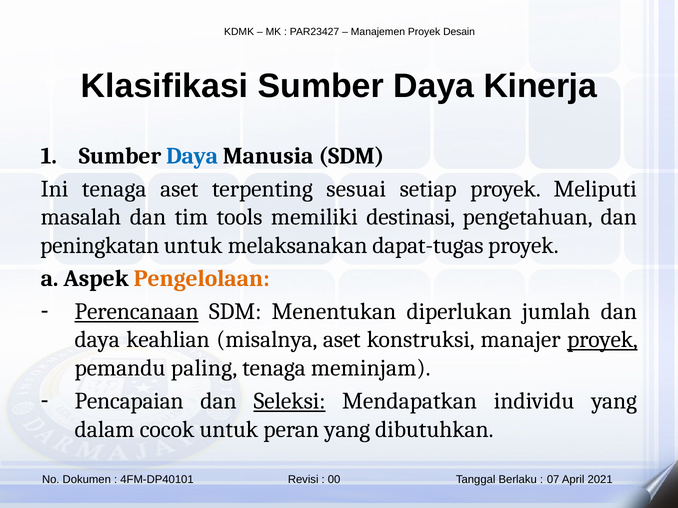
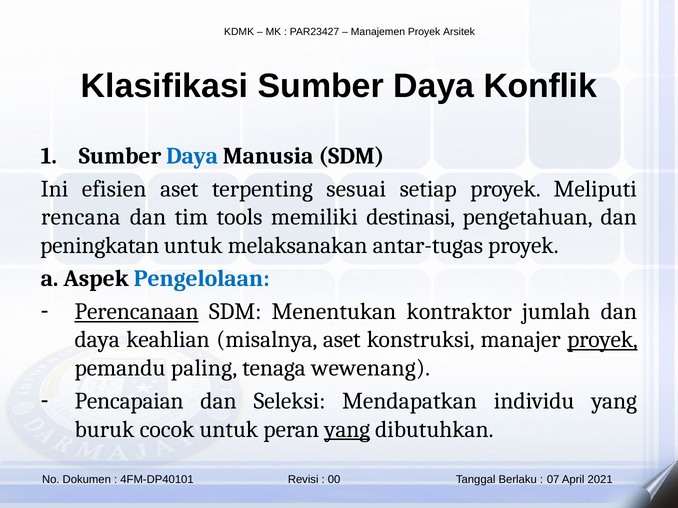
Desain: Desain -> Arsitek (459, 32)
Kinerja: Kinerja -> Konflik (540, 86)
Ini tenaga: tenaga -> efisien (114, 189)
masalah: masalah -> rencana (81, 217)
dapat-tugas: dapat-tugas -> antar-tugas (428, 246)
Pengelolaan colour: orange -> blue (202, 279)
diperlukan: diperlukan -> kontraktor (459, 312)
meminjam: meminjam -> wewenang (371, 368)
Seleksi underline: present -> none (290, 401)
dalam: dalam -> buruk (104, 430)
yang underline: none -> present (347, 430)
